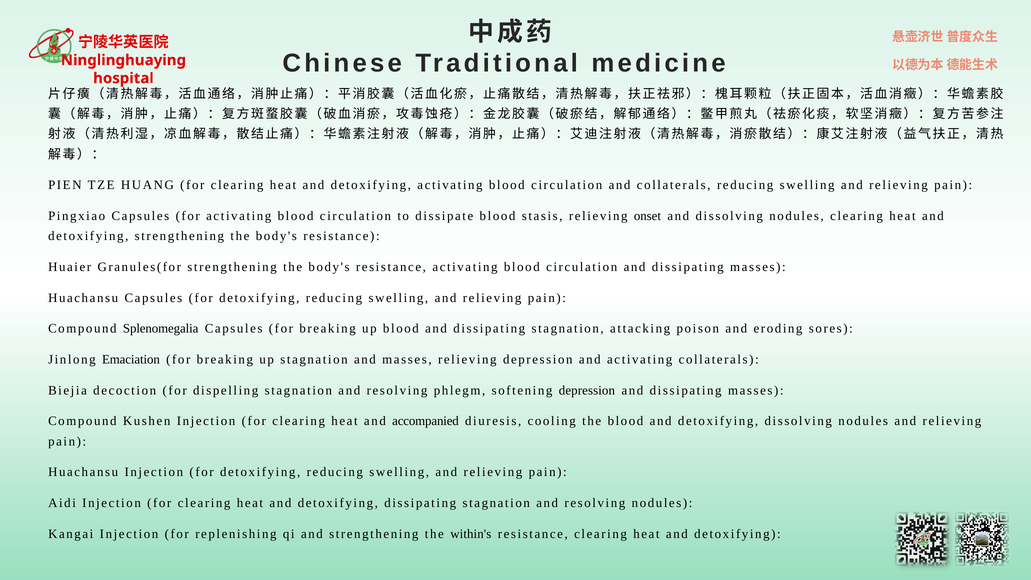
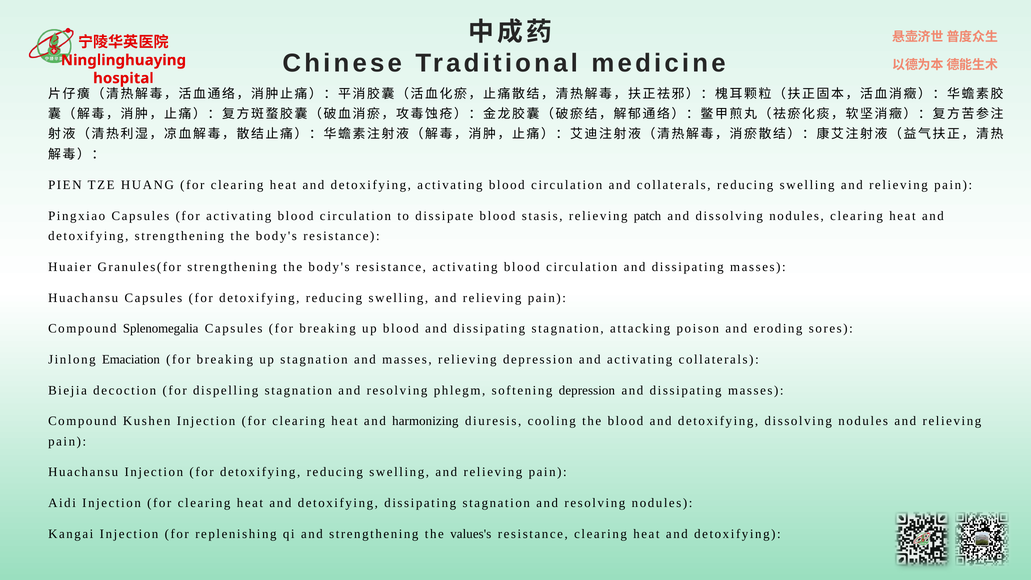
onset: onset -> patch (647, 216)
accompanied: accompanied -> harmonizing (425, 421)
within's: within's -> values's (471, 534)
